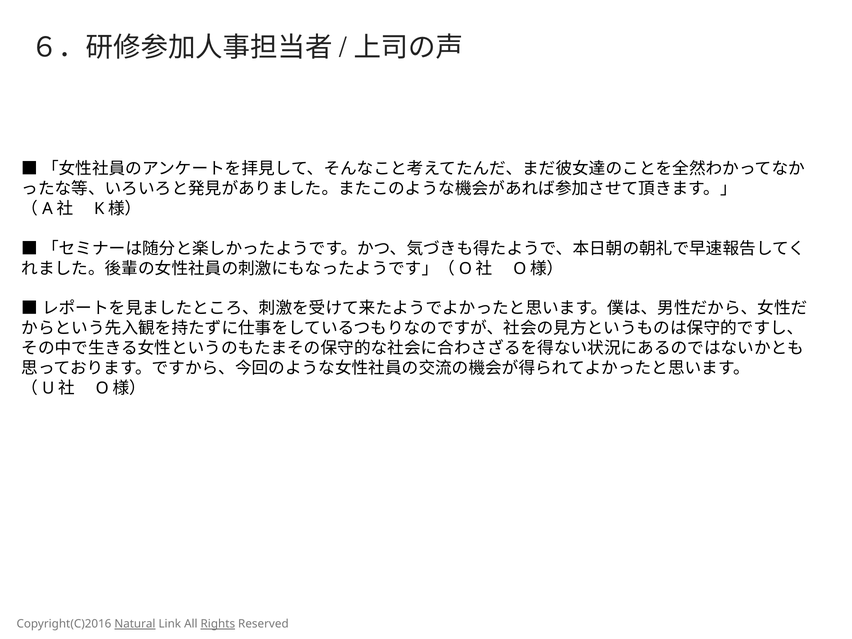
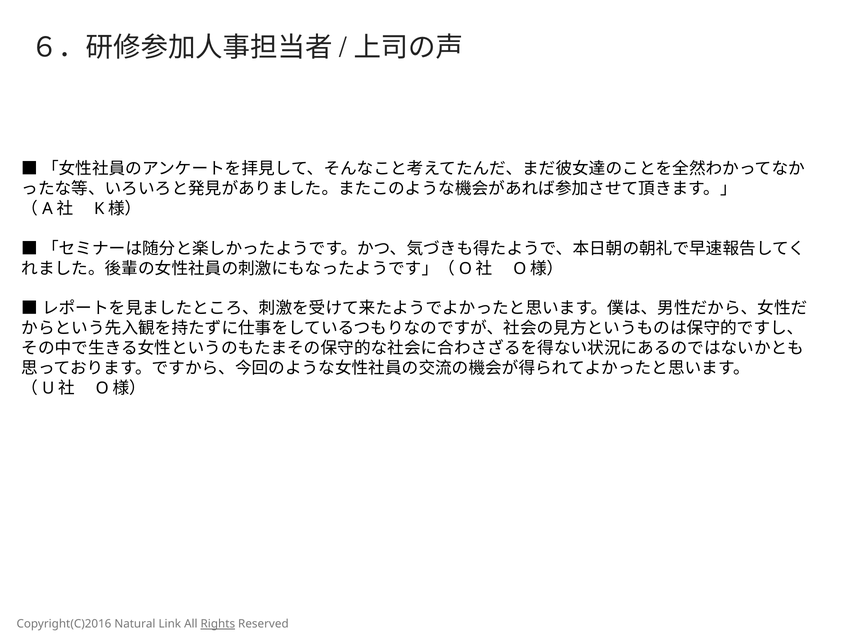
Natural underline: present -> none (135, 624)
